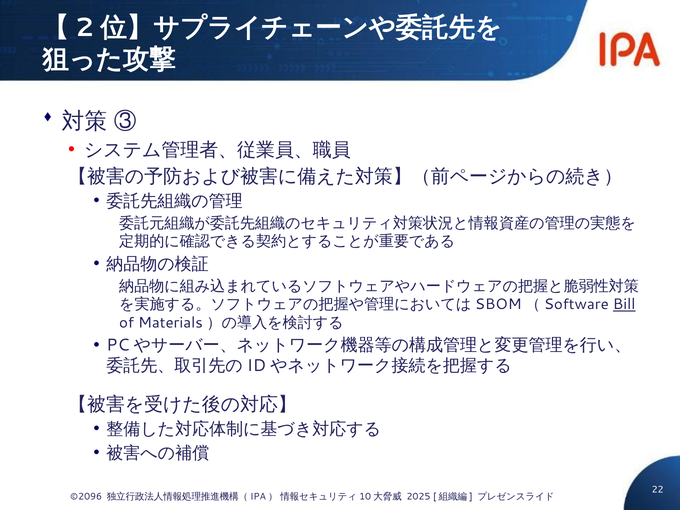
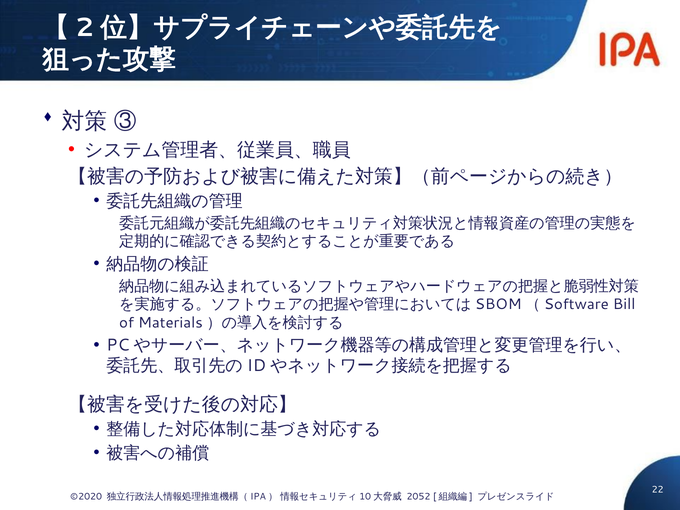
Bill underline: present -> none (624, 304)
©2096: ©2096 -> ©2020 (86, 497)
2025: 2025 -> 2052 (418, 497)
